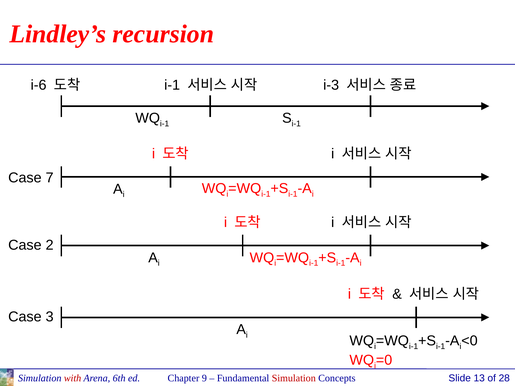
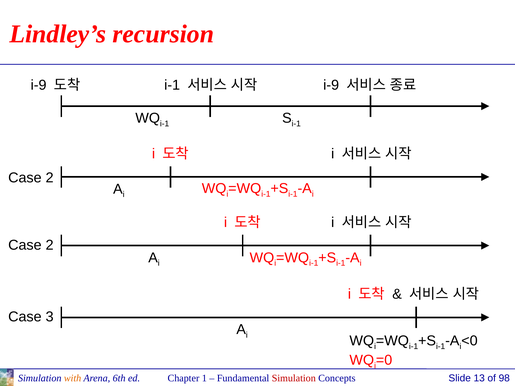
i-6: i-6 -> i-9 (39, 85)
i-3: i-3 -> i-9 (331, 85)
7: 7 -> 2 (50, 178)
28: 28 -> 98 (504, 378)
with colour: red -> orange (73, 378)
9: 9 -> 1 (204, 378)
